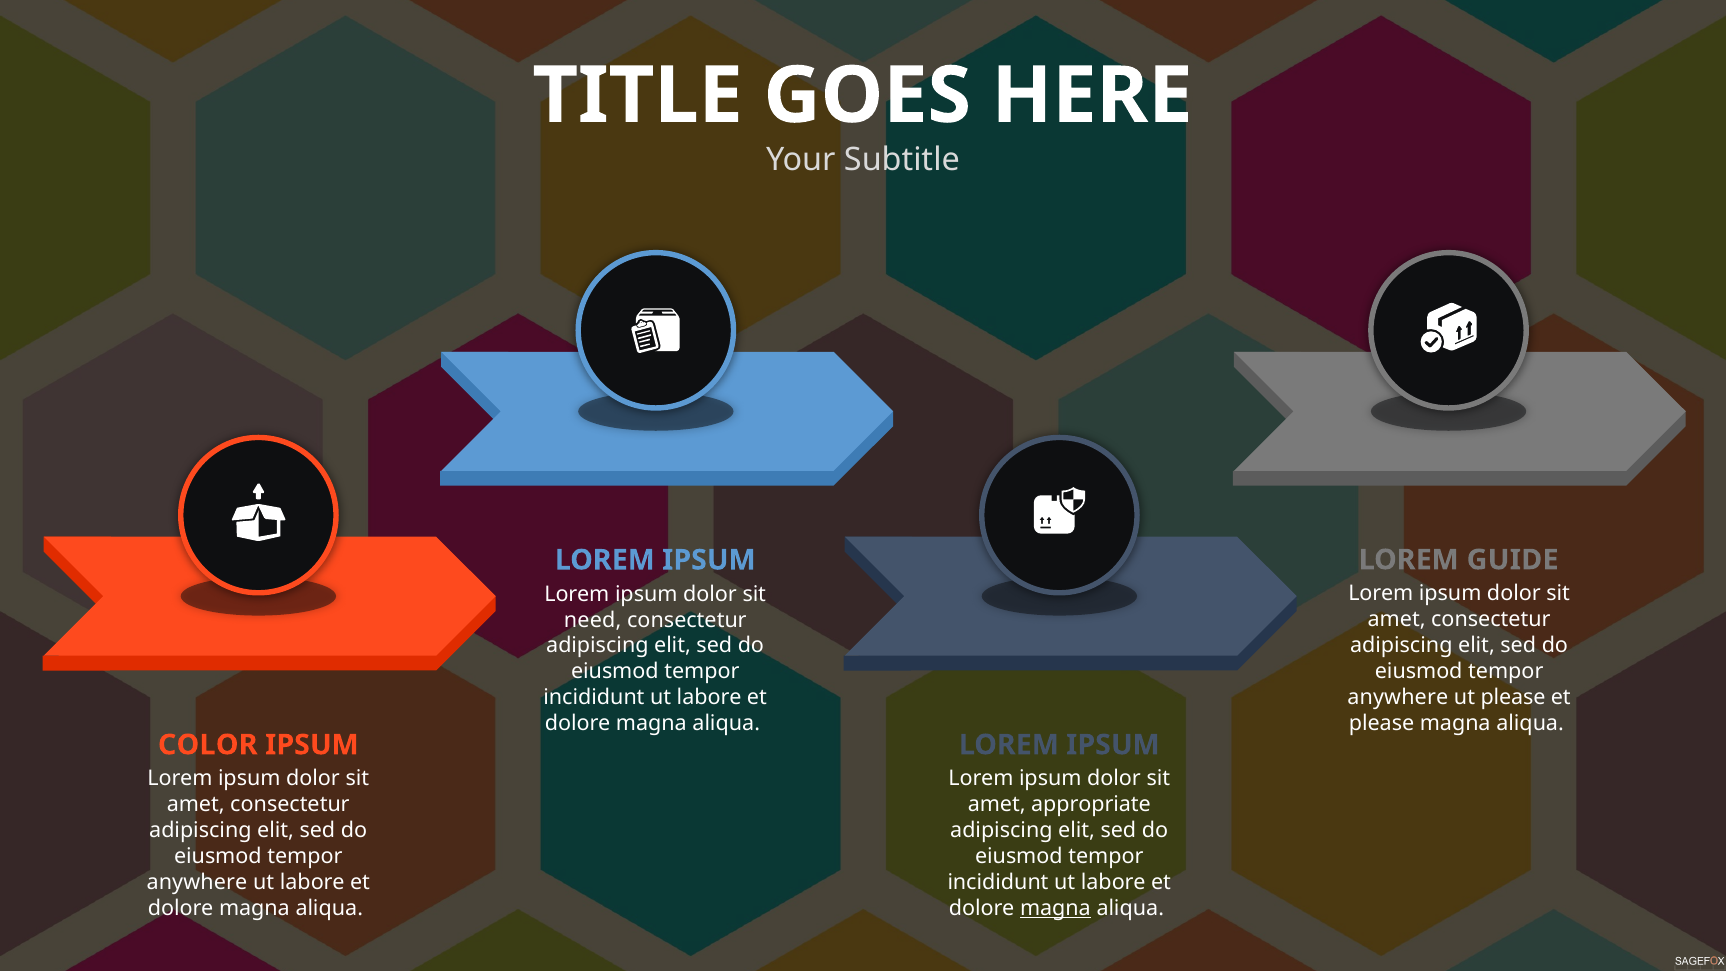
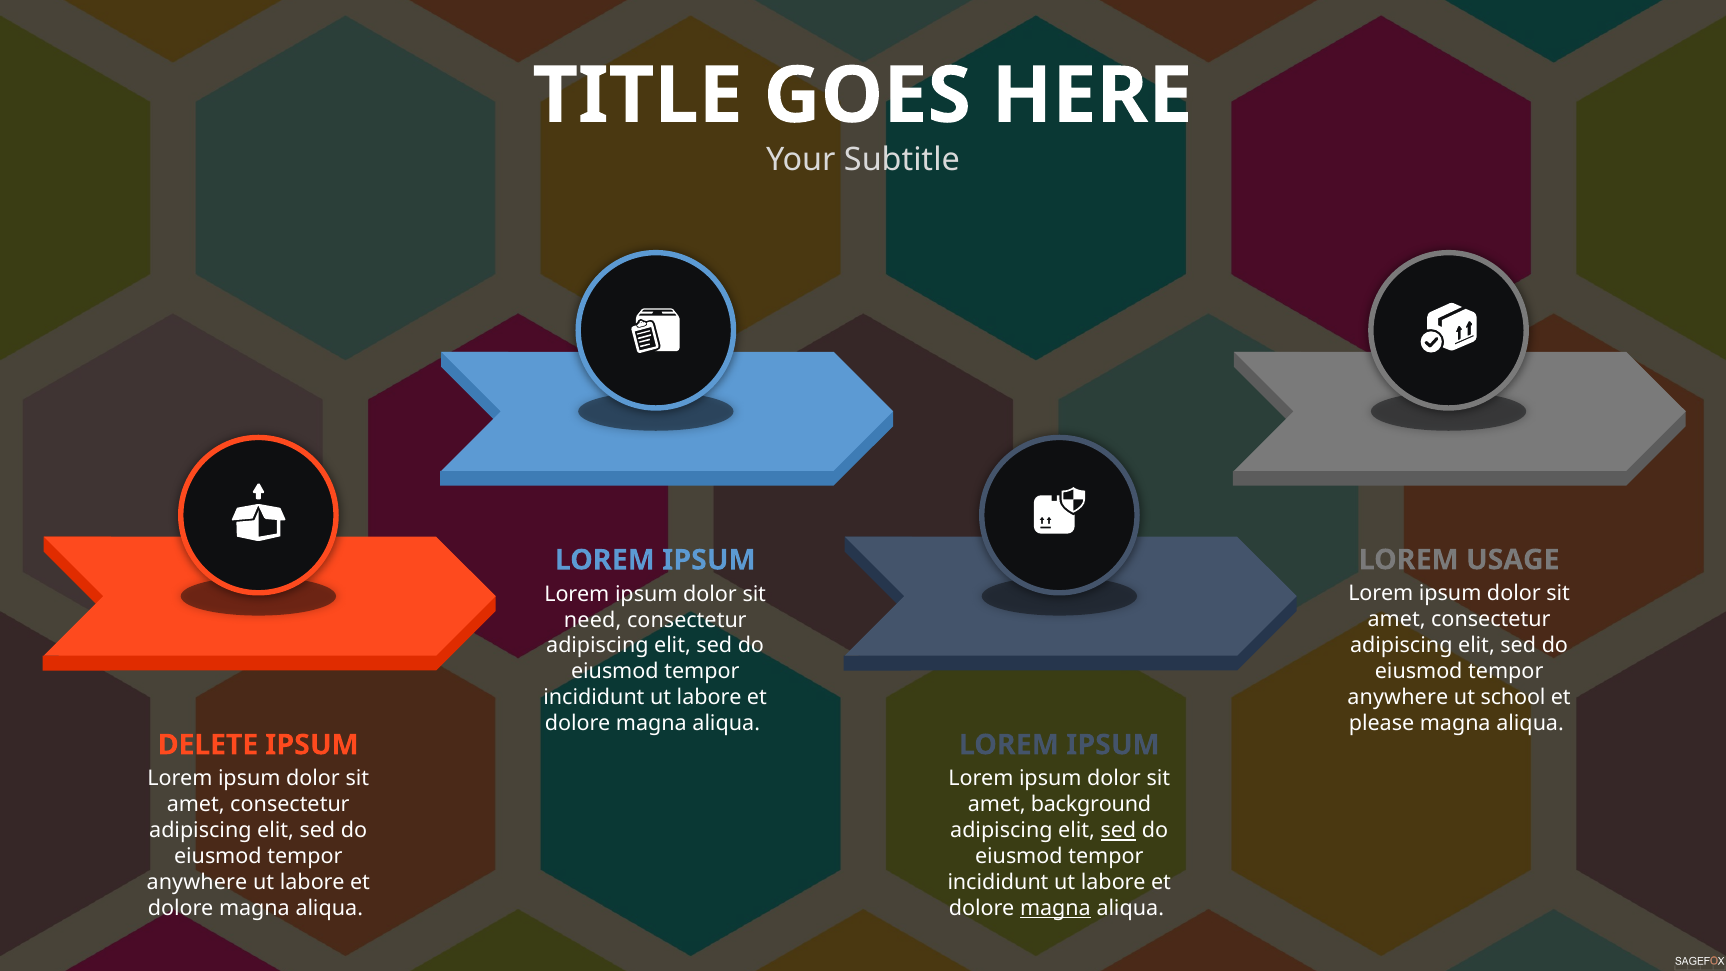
GUIDE: GUIDE -> USAGE (1513, 560)
ut please: please -> school (1513, 697)
COLOR: COLOR -> DELETE (208, 745)
appropriate: appropriate -> background (1091, 805)
sed underline: none -> present (1118, 831)
